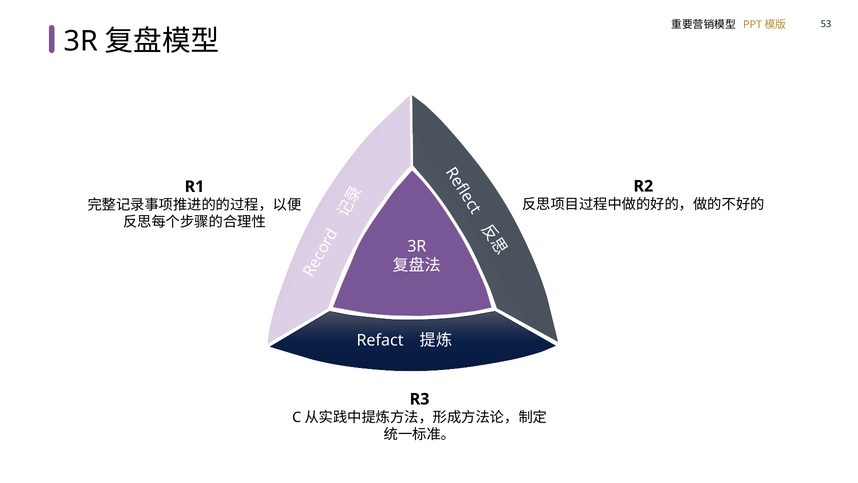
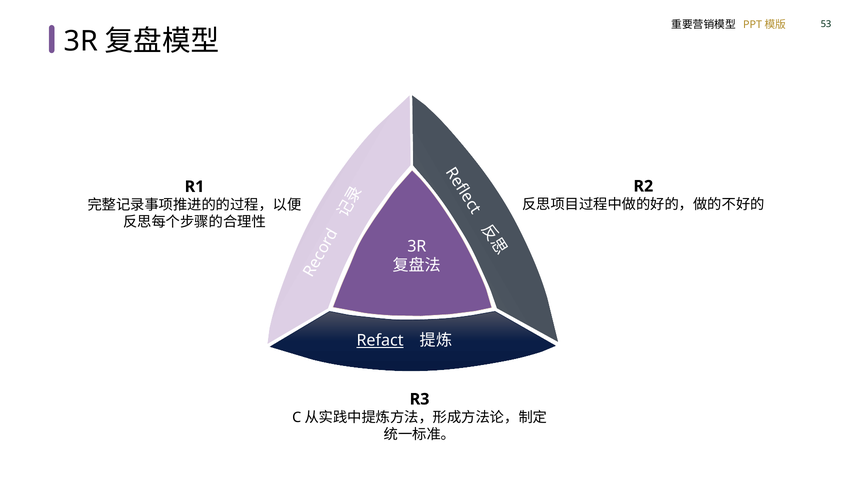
Refact underline: none -> present (380, 340)
